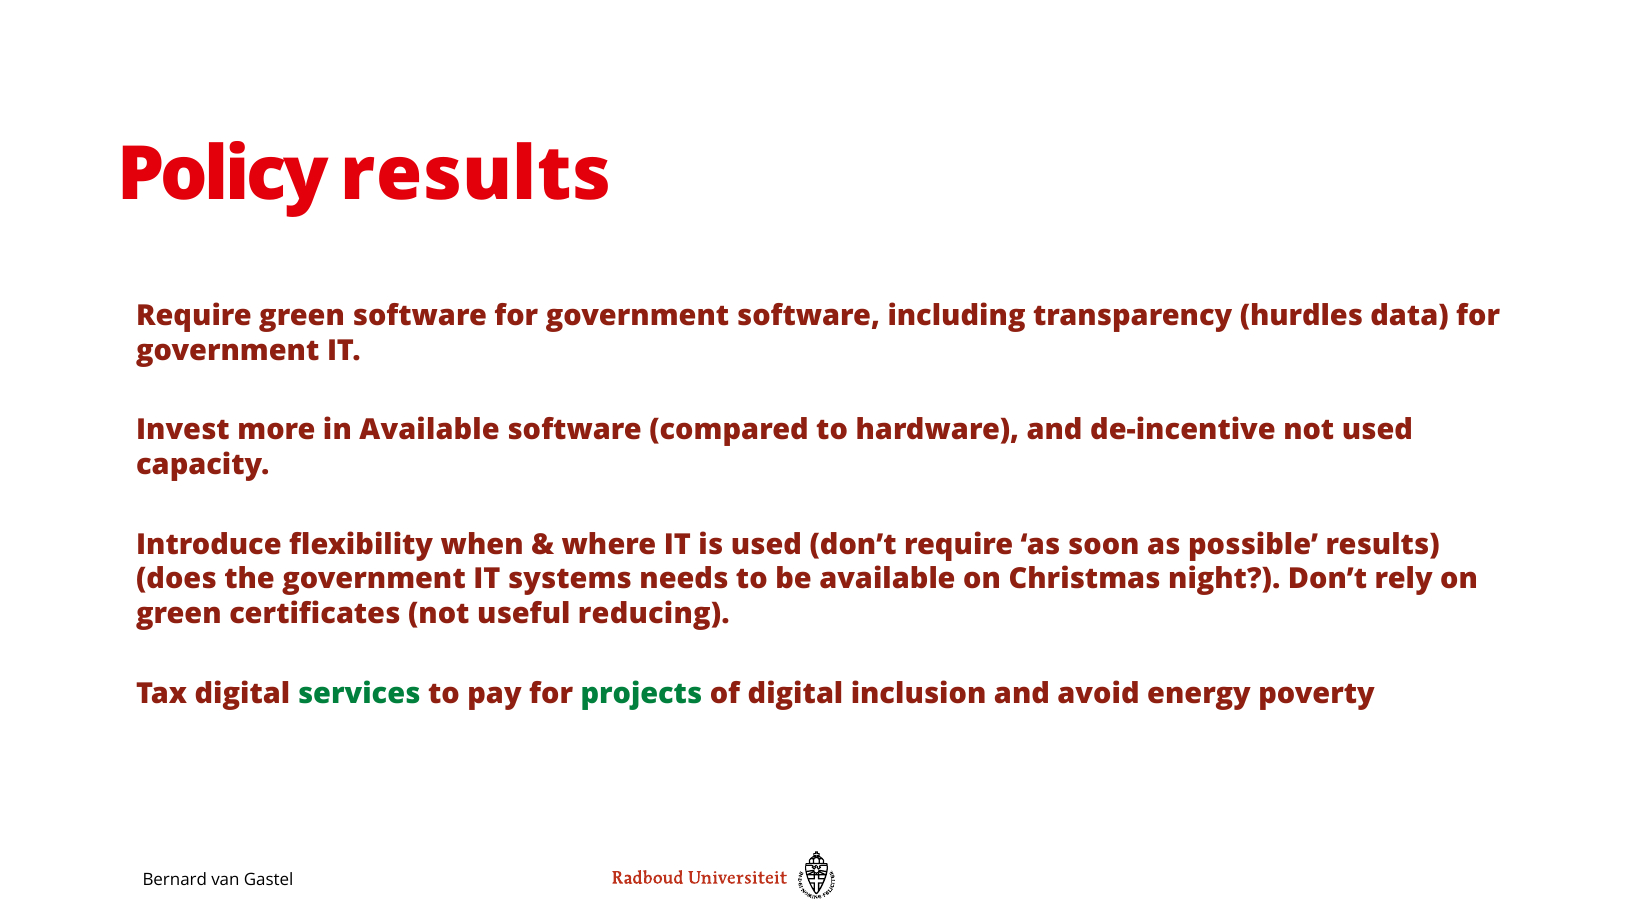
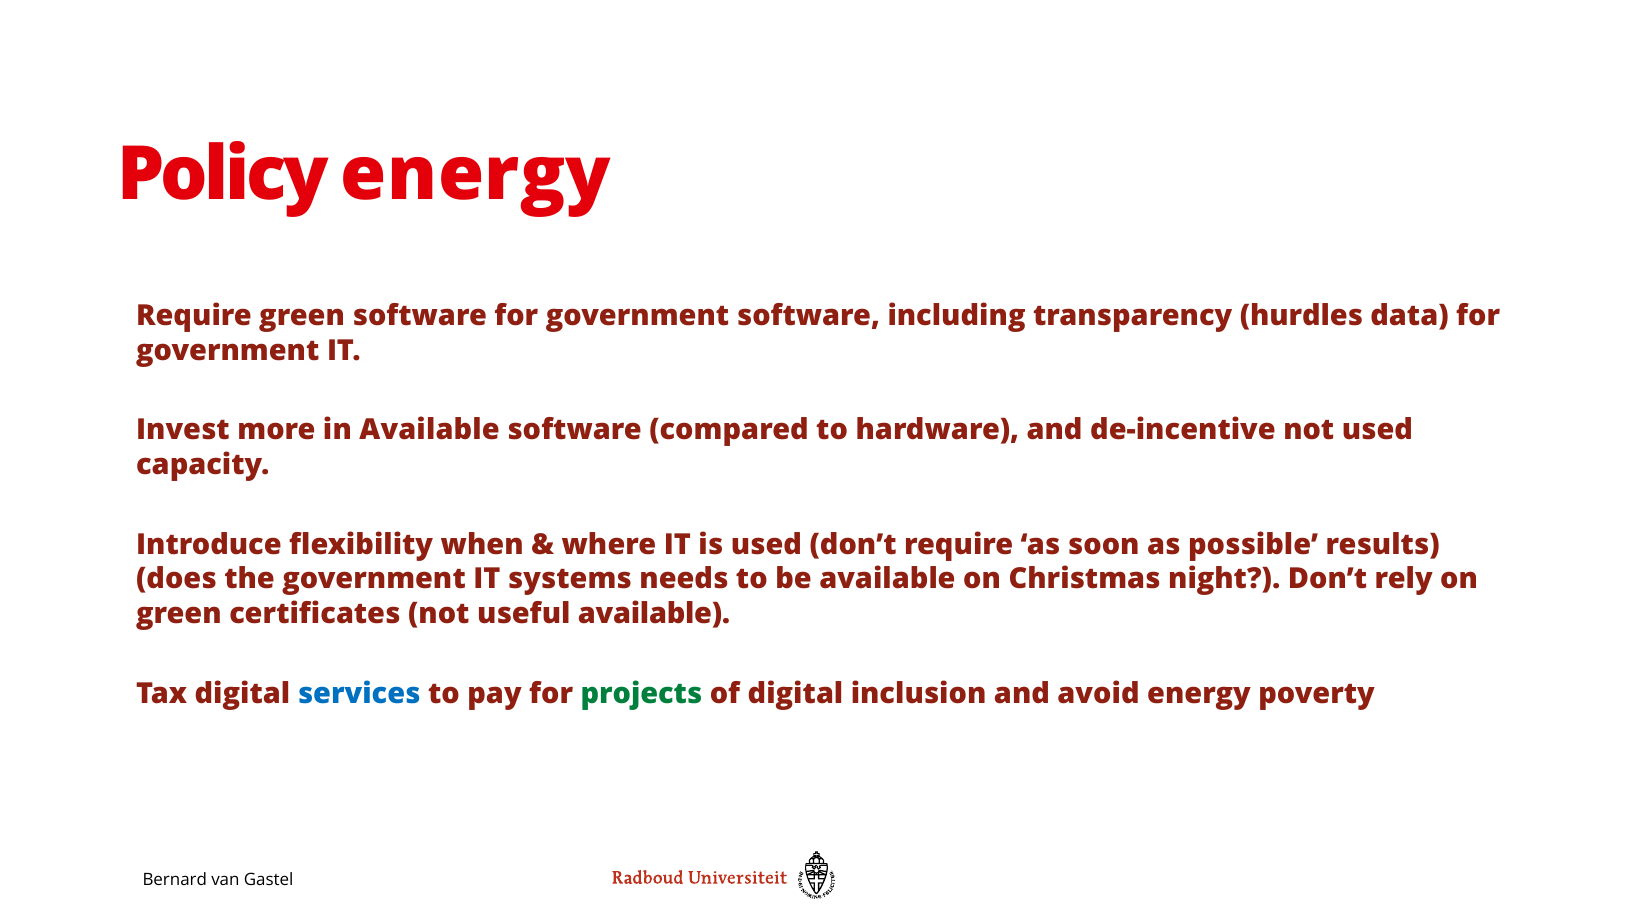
Policy results: results -> energy (476, 175)
useful reducing: reducing -> available (654, 614)
services colour: green -> blue (359, 693)
